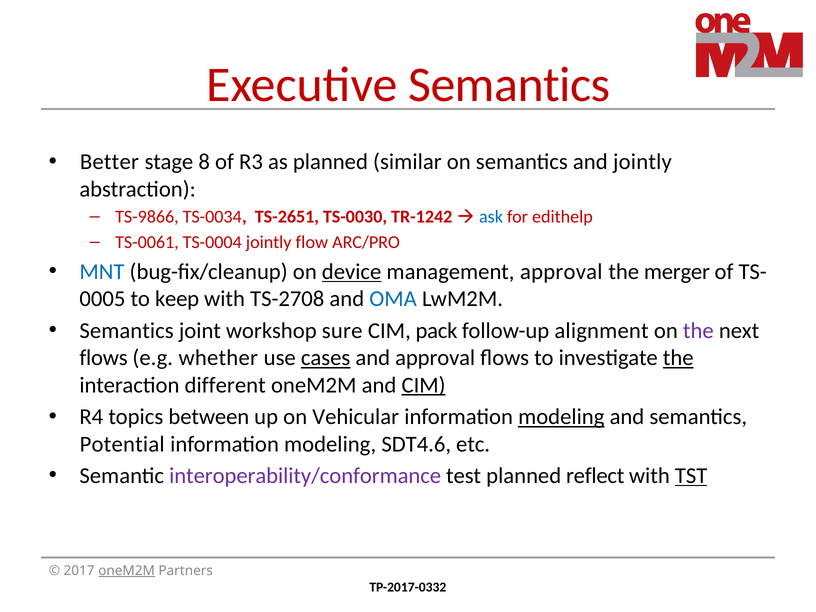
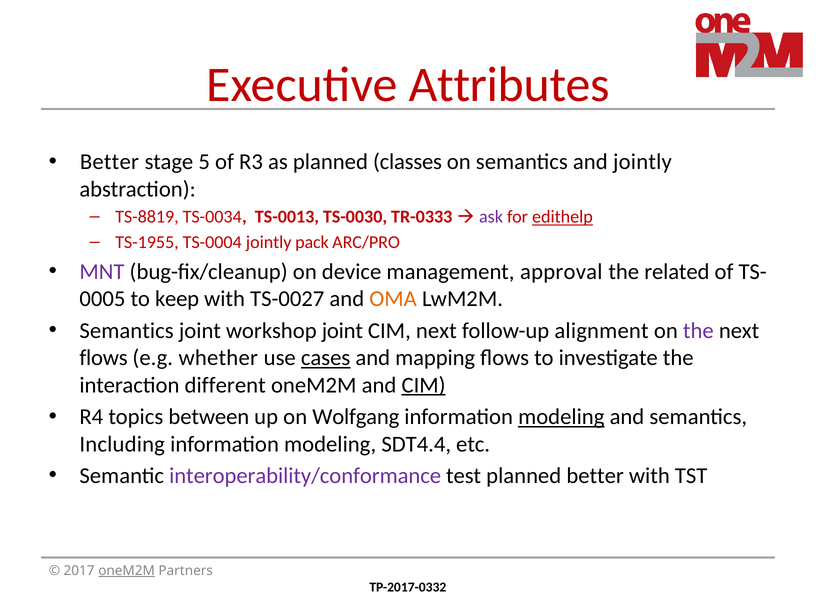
Executive Semantics: Semantics -> Attributes (509, 85)
8: 8 -> 5 (204, 162)
similar: similar -> classes (408, 162)
TS-9866: TS-9866 -> TS-8819 (147, 217)
TS-2651: TS-2651 -> TS-0013 (287, 217)
TR-1242: TR-1242 -> TR-0333 (422, 217)
ask colour: blue -> purple (491, 217)
edithelp underline: none -> present (562, 217)
TS-0061: TS-0061 -> TS-1955 (147, 242)
flow: flow -> pack (312, 242)
MNT colour: blue -> purple (102, 272)
device underline: present -> none (352, 272)
merger: merger -> related (677, 272)
TS-2708: TS-2708 -> TS-0027 (287, 299)
OMA colour: blue -> orange (393, 299)
workshop sure: sure -> joint (342, 331)
CIM pack: pack -> next (436, 331)
and approval: approval -> mapping (435, 358)
the underline: present -> none (678, 358)
Vehicular: Vehicular -> Wolfgang (356, 417)
Potential: Potential -> Including (122, 444)
SDT4.6: SDT4.6 -> SDT4.4 (416, 444)
planned reflect: reflect -> better (595, 476)
TST underline: present -> none (691, 476)
